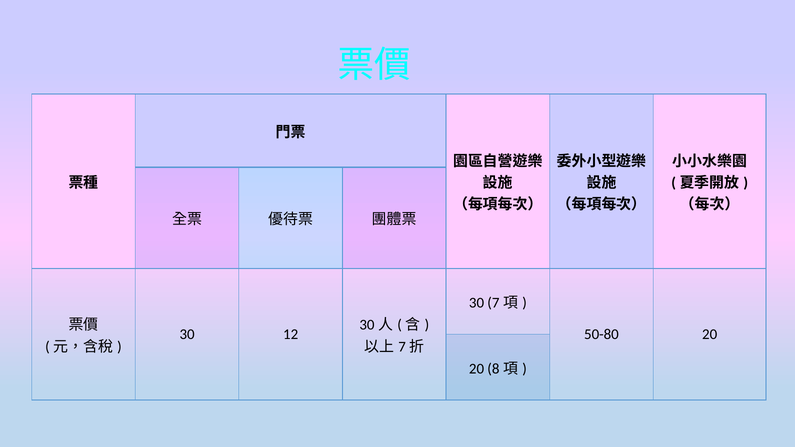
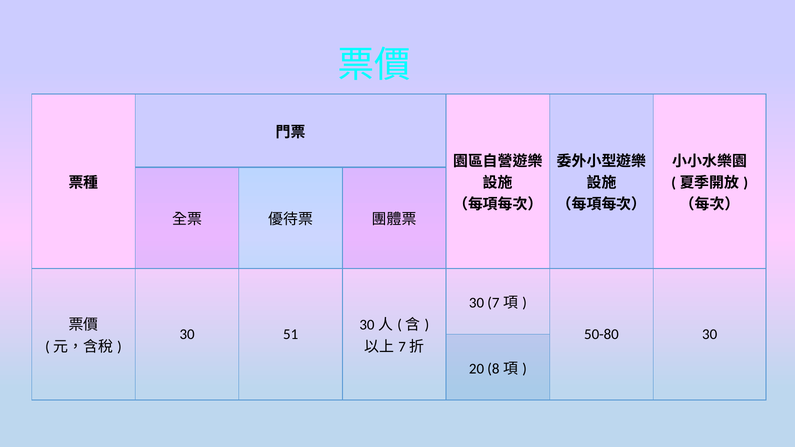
12: 12 -> 51 (291, 335)
50-80 20: 20 -> 30 (710, 335)
